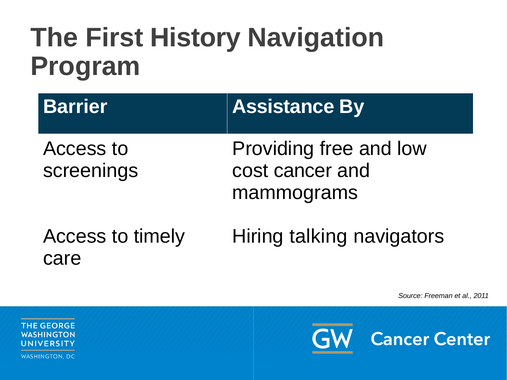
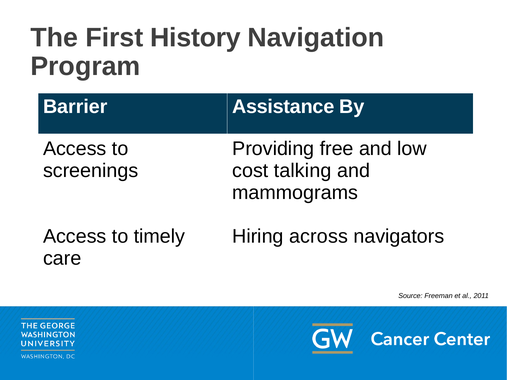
cancer: cancer -> talking (303, 171)
talking: talking -> across (319, 236)
